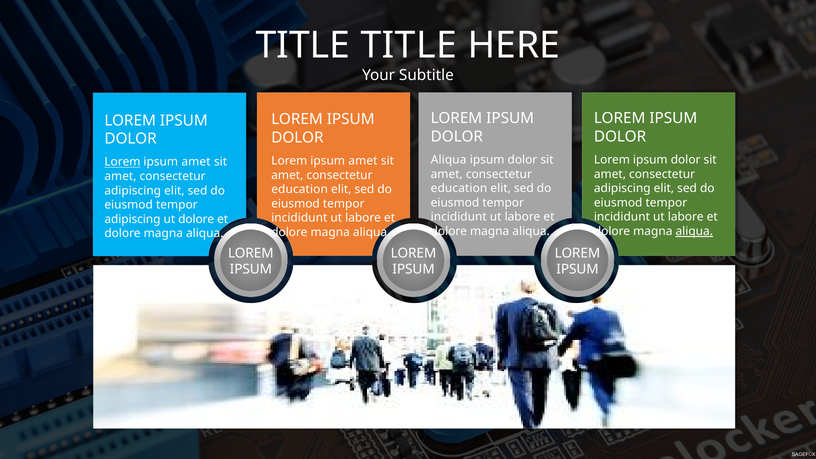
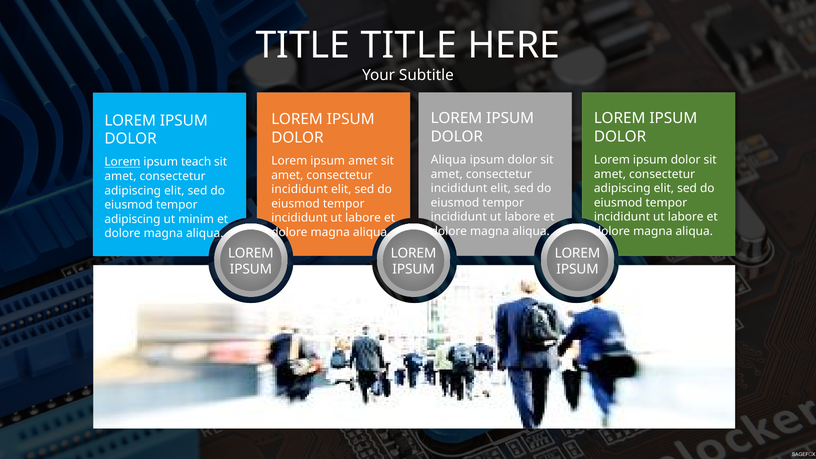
amet: amet -> teach (196, 162)
education: education -> incididunt (459, 188)
education: education -> incididunt (300, 189)
ut dolore: dolore -> minim (196, 219)
aliqua underline: present -> none (694, 231)
